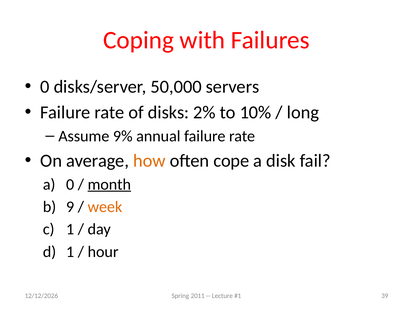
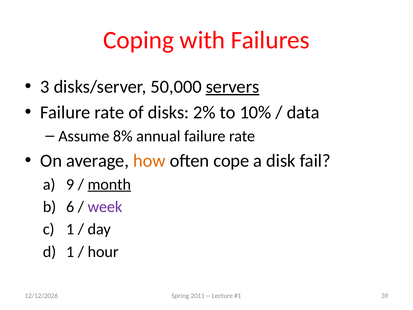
0: 0 -> 3 (45, 87)
servers underline: none -> present (233, 87)
long: long -> data (303, 112)
9%: 9% -> 8% (123, 136)
a 0: 0 -> 9 (70, 184)
9: 9 -> 6 (70, 207)
week colour: orange -> purple (105, 207)
